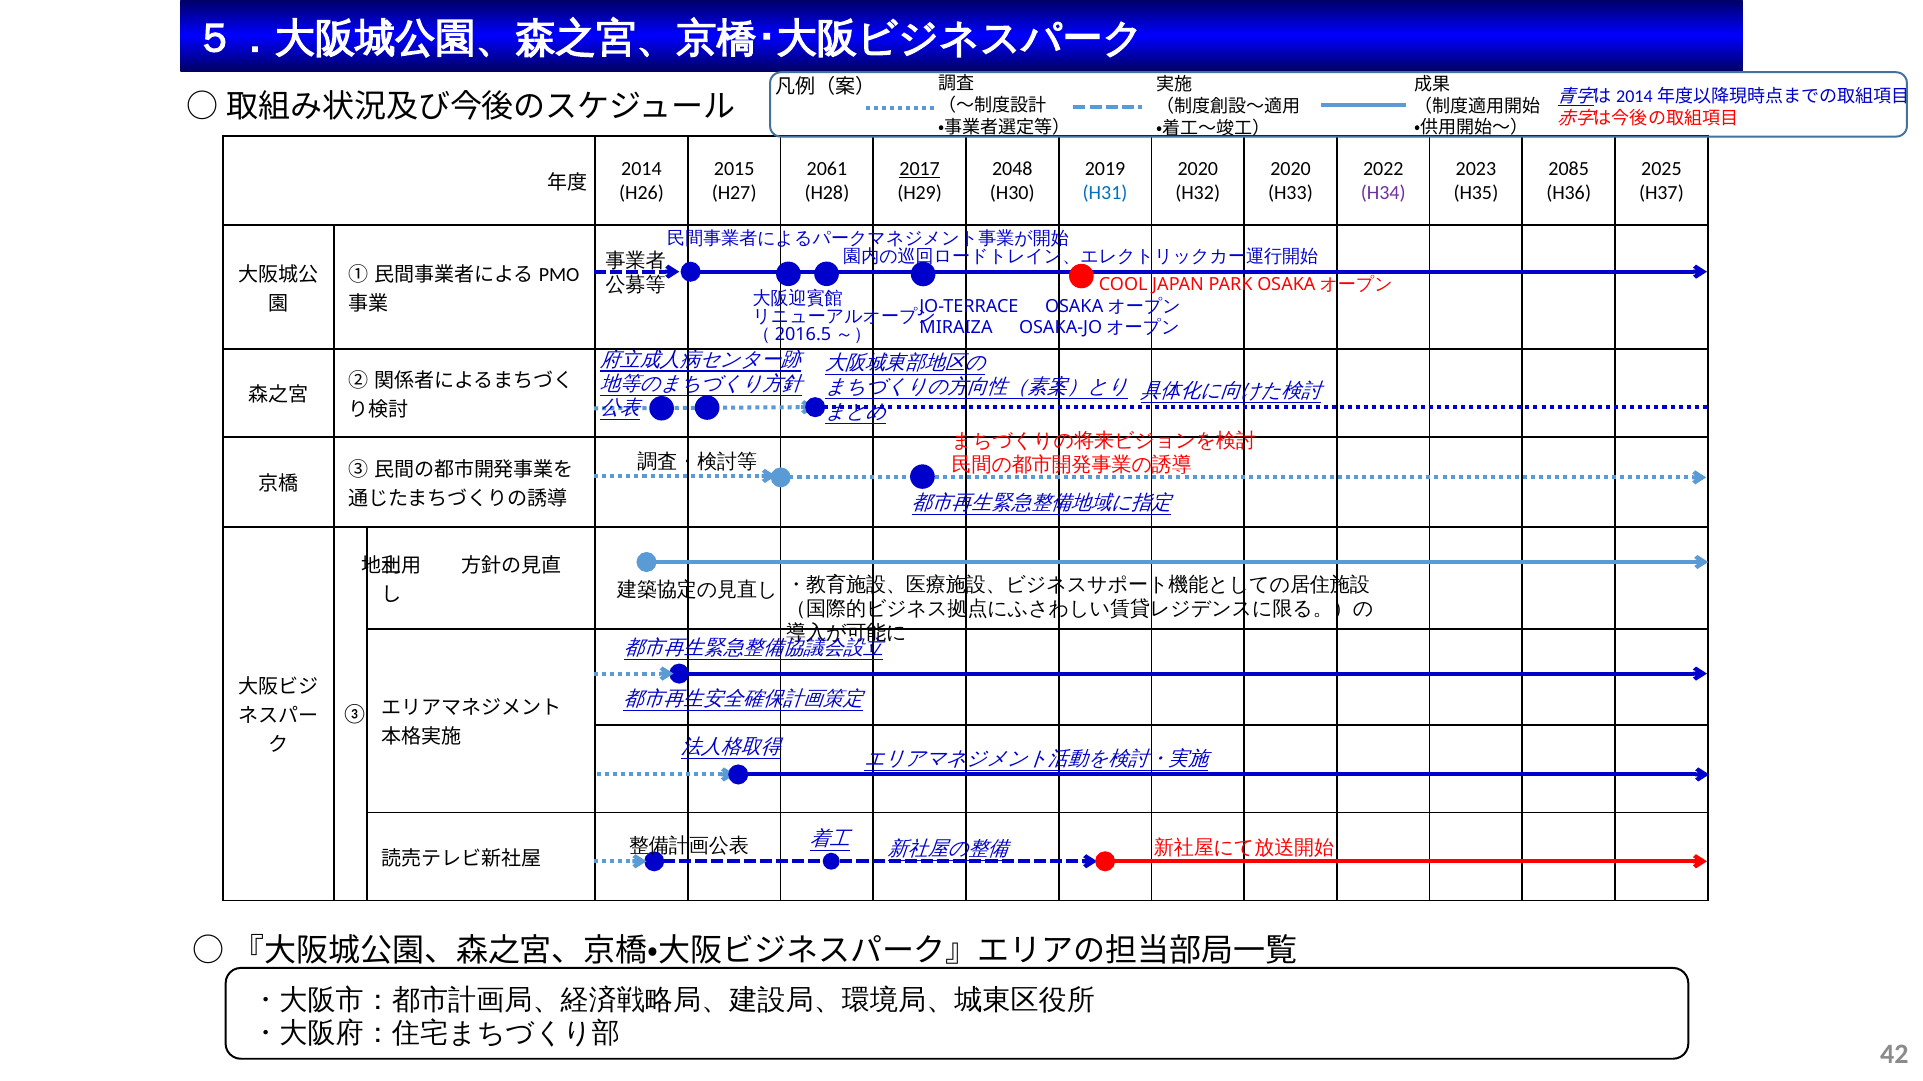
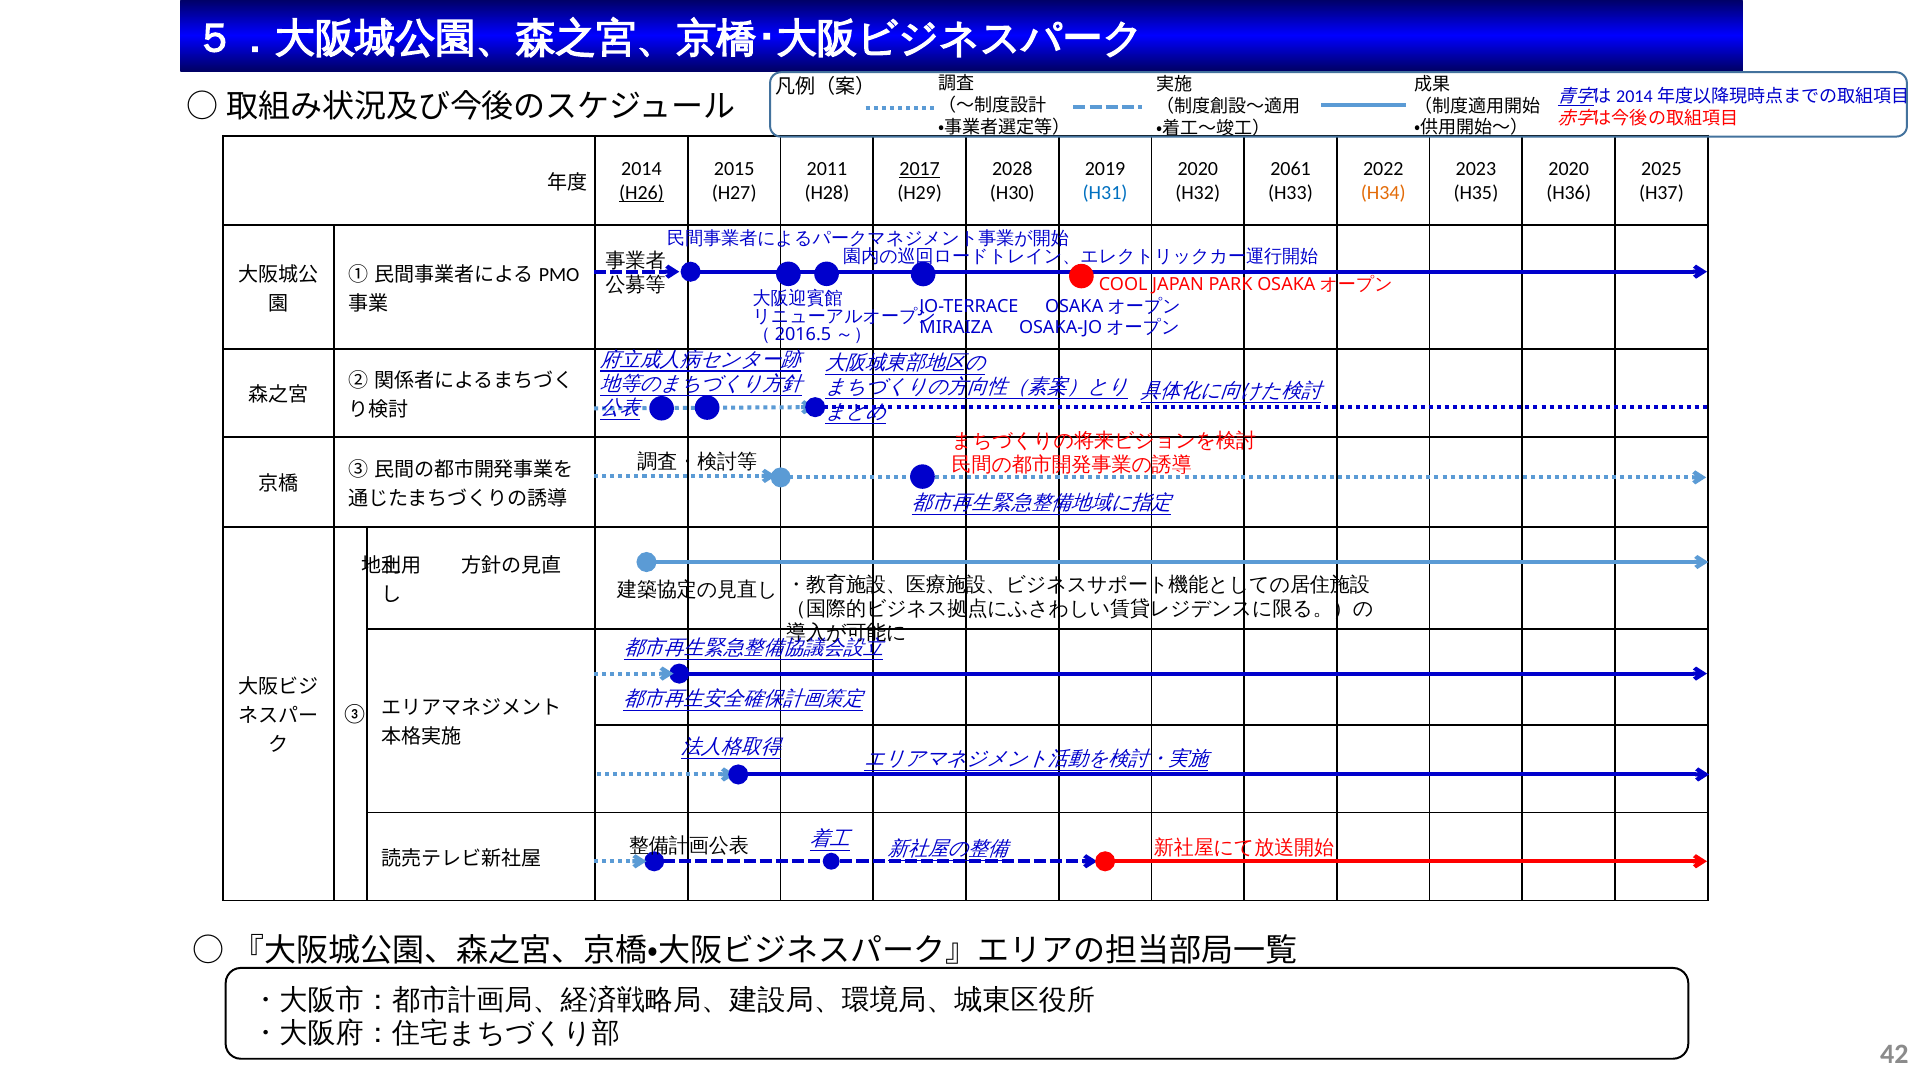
2061: 2061 -> 2011 (827, 169)
2048: 2048 -> 2028 (1012, 169)
2020: 2020 -> 2061 (1291, 169)
2085: 2085 -> 2020 (1569, 169)
H26 underline: none -> present (641, 193)
H34 colour: purple -> orange (1383, 193)
